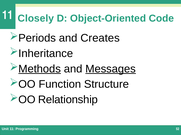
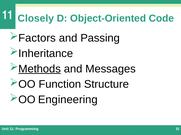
Periods: Periods -> Factors (37, 38)
Creates: Creates -> Passing (100, 38)
Messages underline: present -> none (111, 69)
Relationship: Relationship -> Engineering (68, 100)
